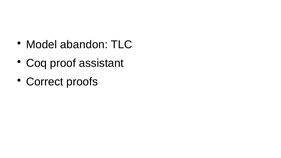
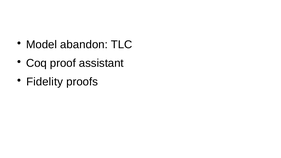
Correct: Correct -> Fidelity (45, 82)
